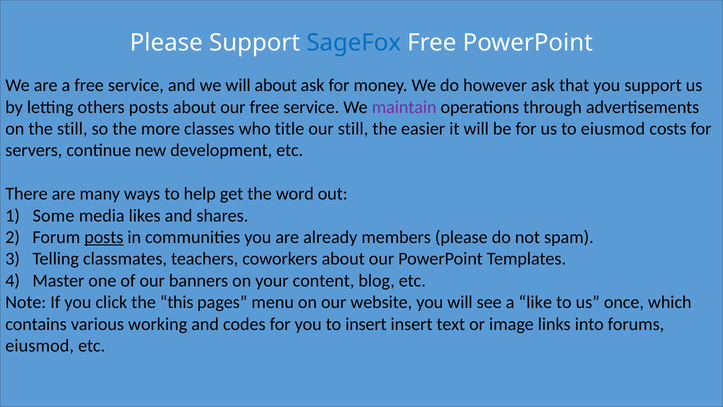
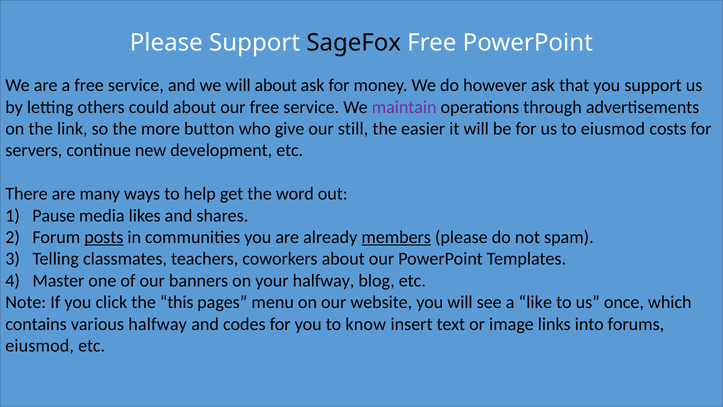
SageFox colour: blue -> black (354, 43)
others posts: posts -> could (149, 107)
the still: still -> link (72, 129)
classes: classes -> button (209, 129)
title: title -> give (290, 129)
Some: Some -> Pause (54, 215)
members underline: none -> present (396, 237)
your content: content -> halfway (324, 281)
various working: working -> halfway (158, 324)
to insert: insert -> know (366, 324)
